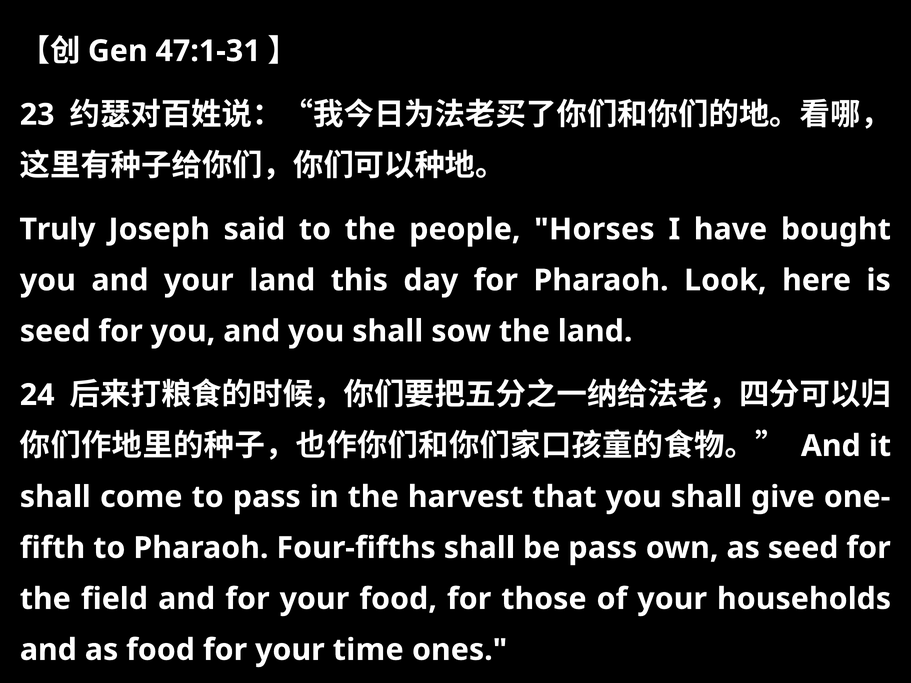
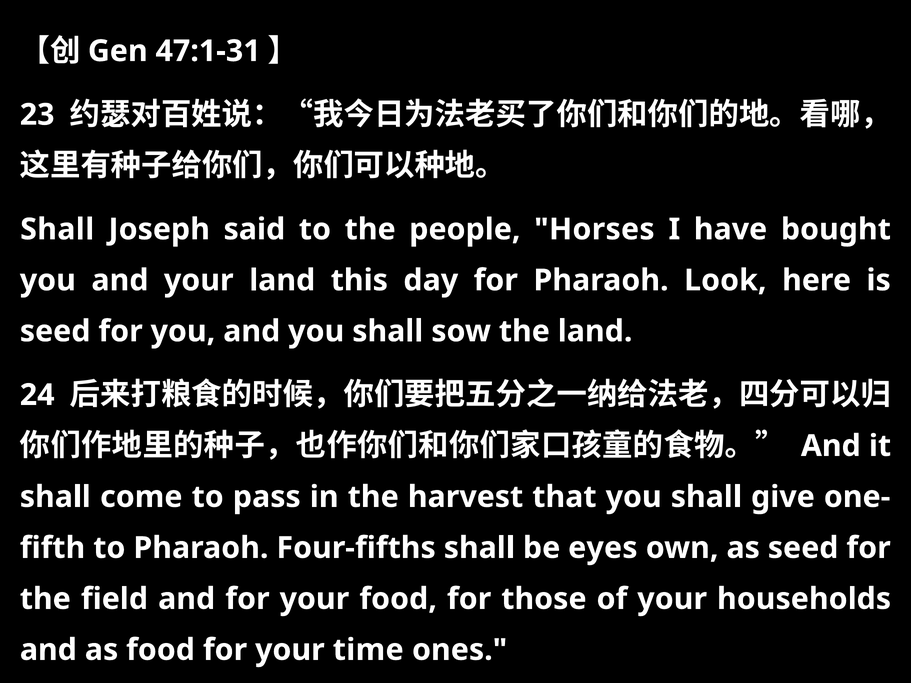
Truly: Truly -> Shall (57, 229)
be pass: pass -> eyes (603, 548)
